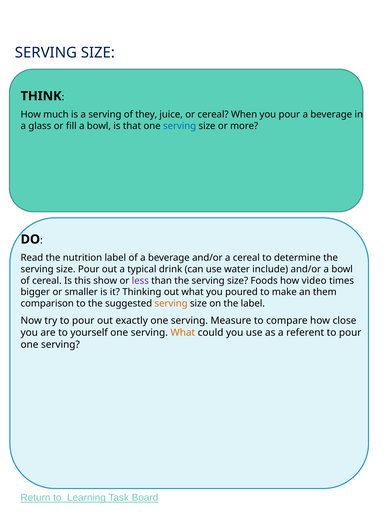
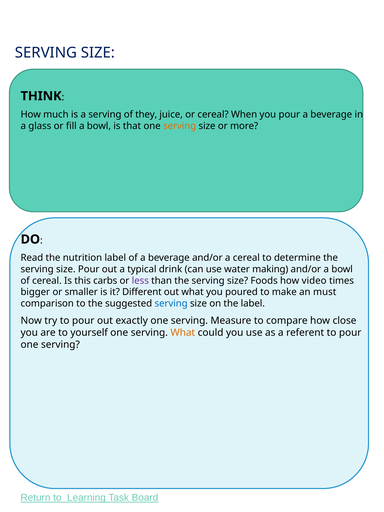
serving colour: blue -> orange (180, 126)
include: include -> making (270, 269)
show: show -> carbs (105, 281)
Thinking: Thinking -> Different (142, 292)
them: them -> must (325, 292)
serving colour: orange -> blue (171, 304)
